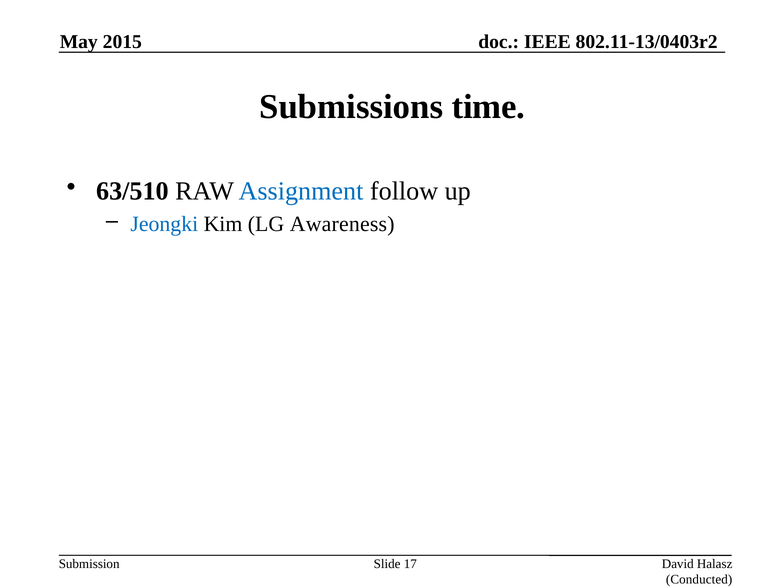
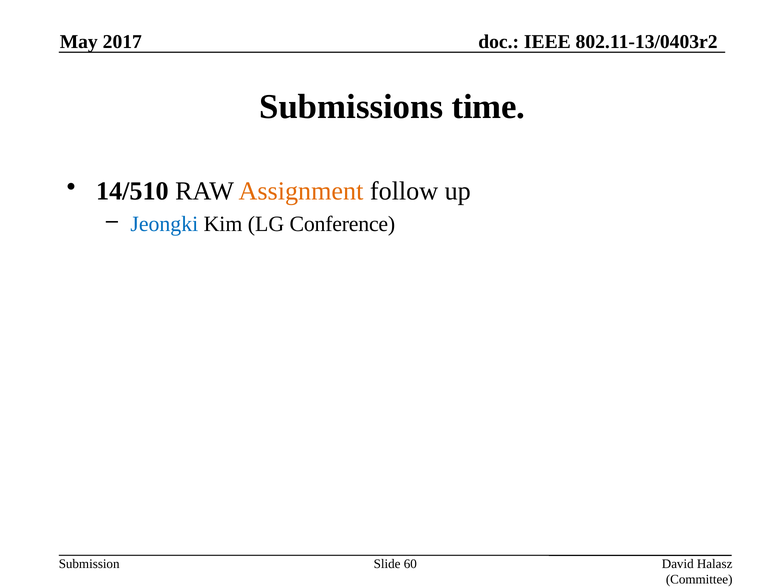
2015: 2015 -> 2017 (122, 42)
63/510: 63/510 -> 14/510 (132, 191)
Assignment colour: blue -> orange (301, 191)
Awareness: Awareness -> Conference (342, 224)
17: 17 -> 60 (410, 564)
Conducted: Conducted -> Committee (699, 580)
